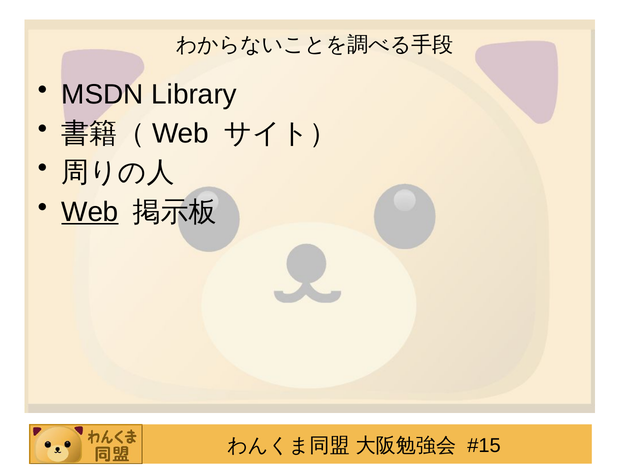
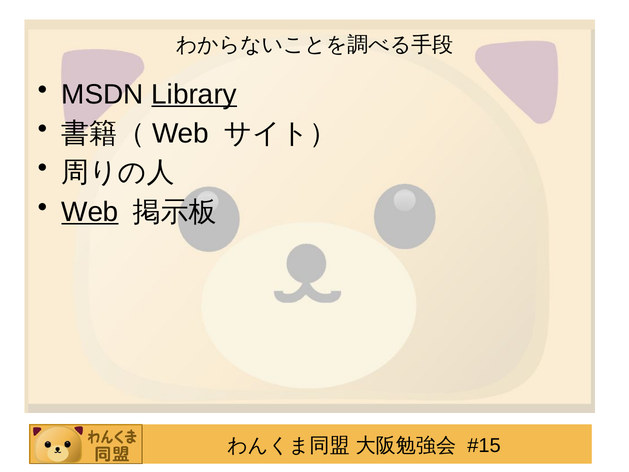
Library underline: none -> present (194, 94)
